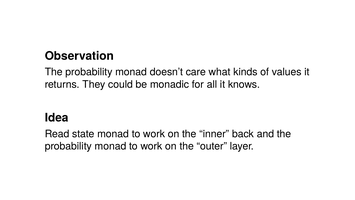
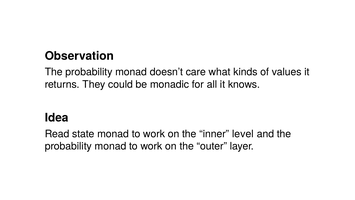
back: back -> level (243, 134)
